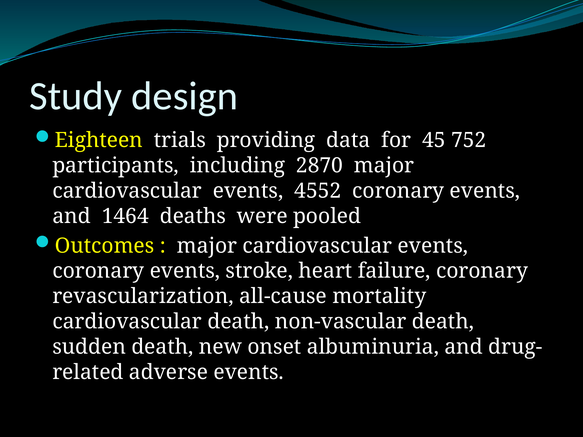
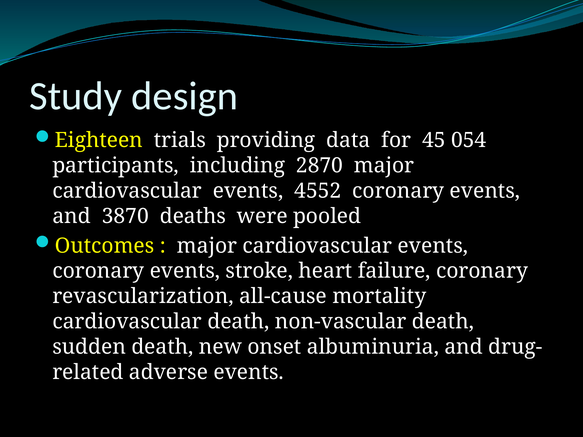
752: 752 -> 054 (469, 140)
1464: 1464 -> 3870 (125, 216)
